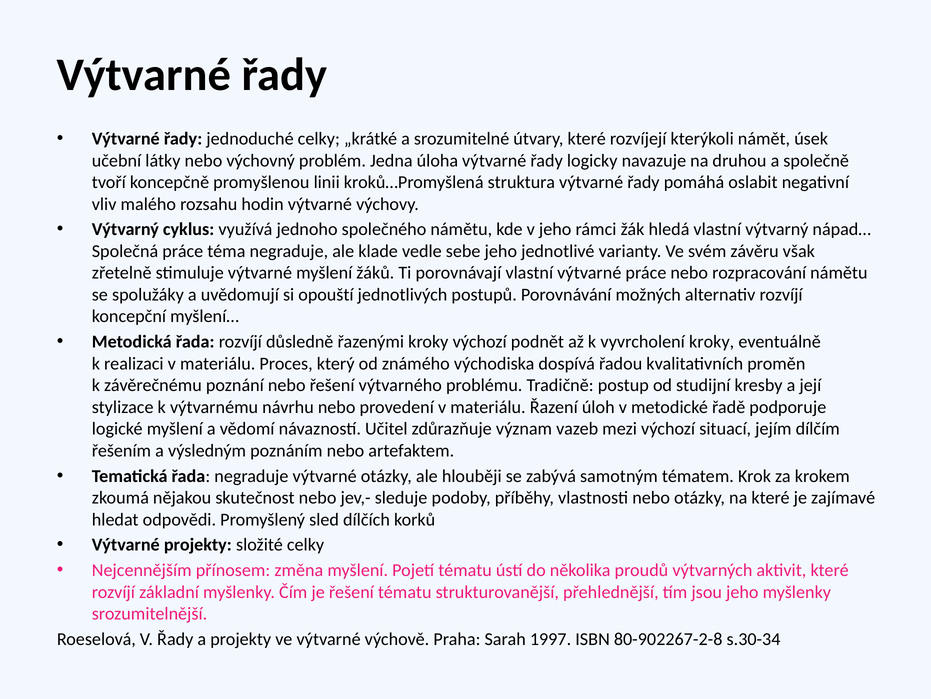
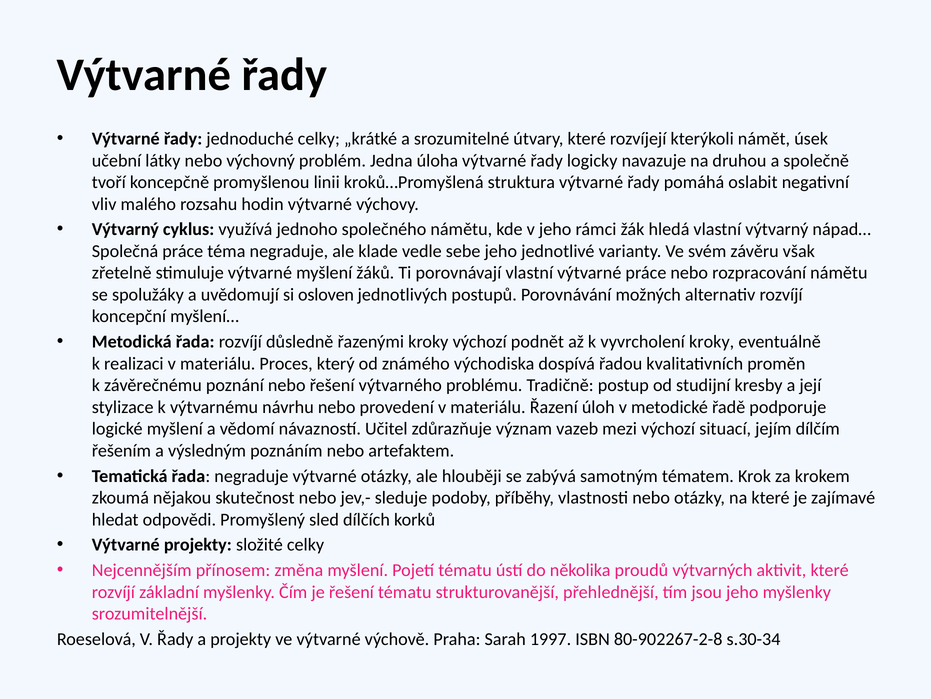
opouští: opouští -> osloven (326, 294)
